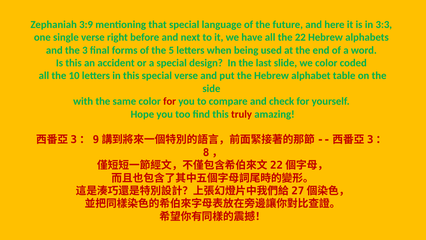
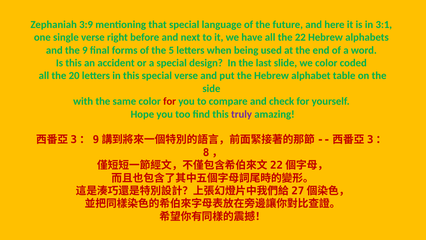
3:3: 3:3 -> 3:1 (384, 25)
3: 3 -> 9 (85, 50)
10: 10 -> 20 (74, 76)
truly colour: red -> purple (242, 114)
